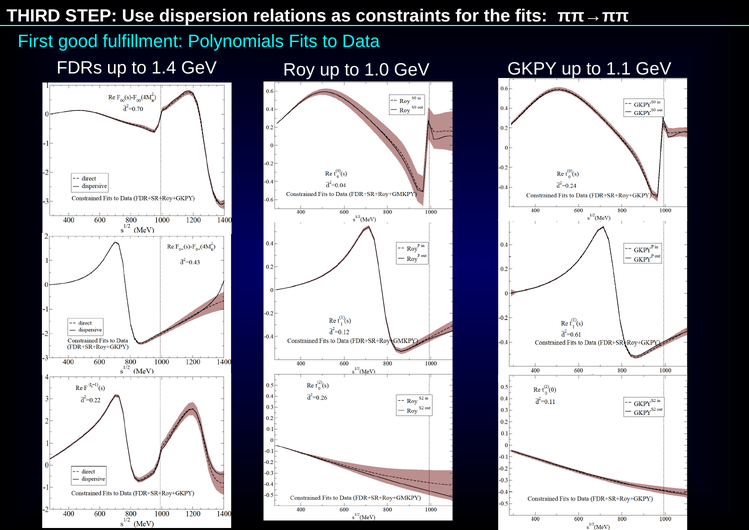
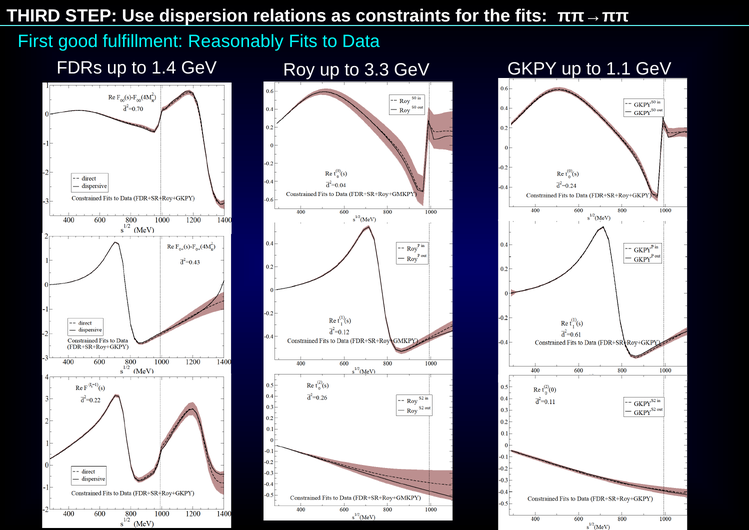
Polynomials: Polynomials -> Reasonably (236, 42)
1.0: 1.0 -> 3.3 (377, 70)
